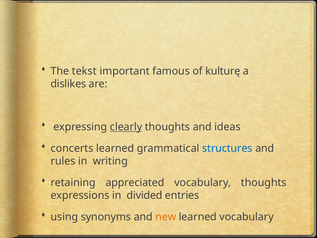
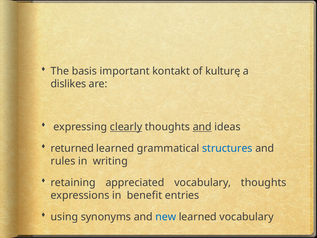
tekst: tekst -> basis (84, 71)
famous: famous -> kontakt (171, 71)
and underline: none -> present (202, 127)
concerts: concerts -> returned (72, 148)
divided: divided -> benefit (145, 195)
new colour: orange -> blue (166, 217)
